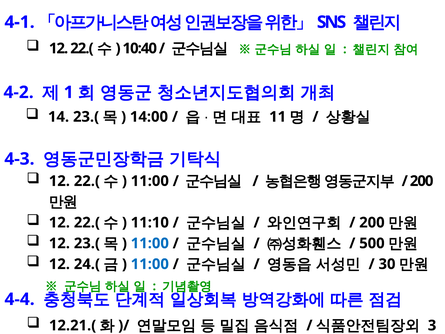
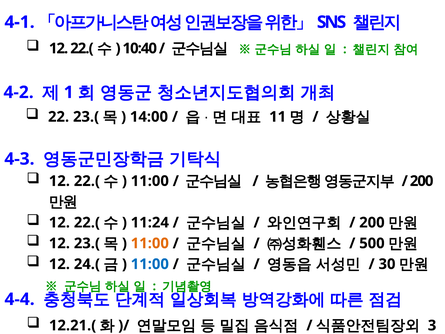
14: 14 -> 22 (59, 117)
11:10: 11:10 -> 11:24 (150, 222)
11:00 colour: blue -> orange (150, 243)
